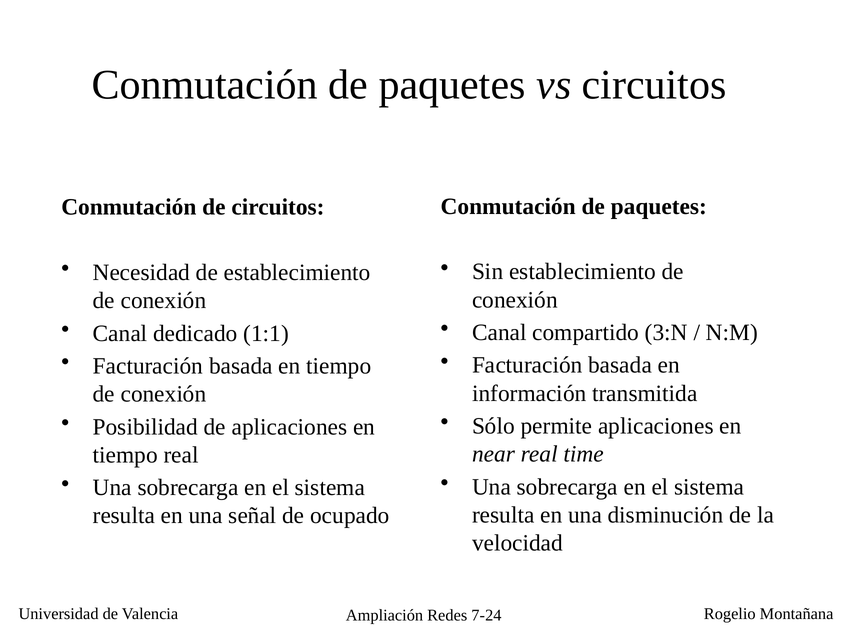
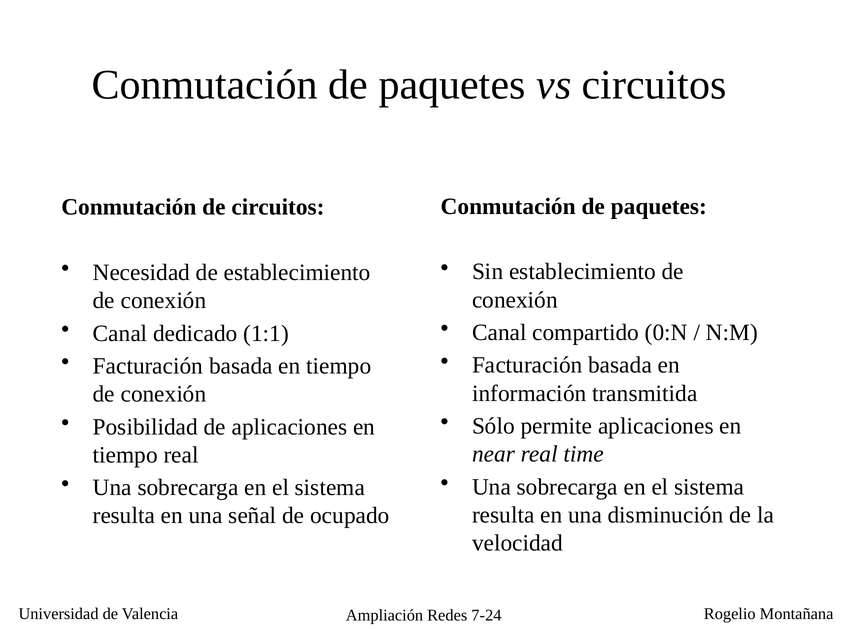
3:N: 3:N -> 0:N (666, 332)
